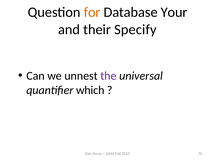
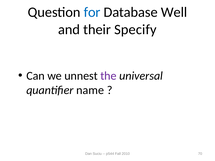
for colour: orange -> blue (92, 12)
Your: Your -> Well (174, 12)
which: which -> name (90, 90)
